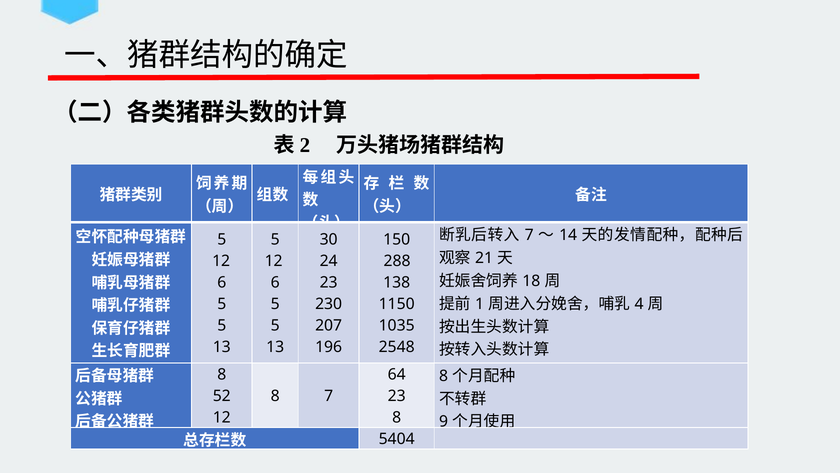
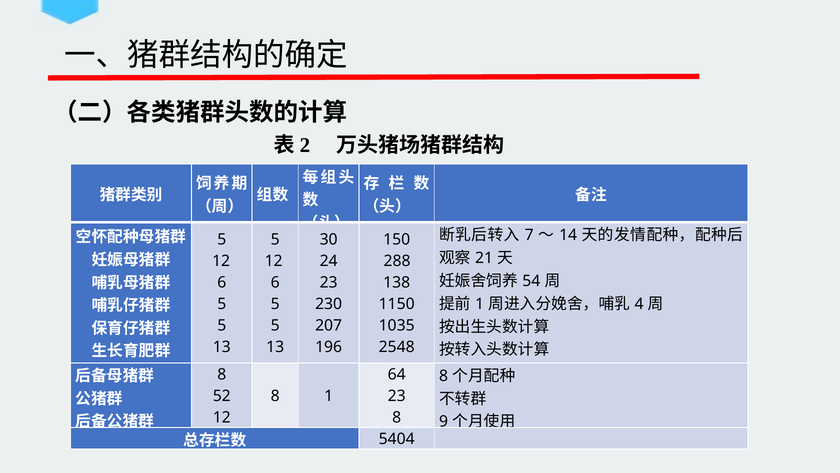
18: 18 -> 54 (531, 281)
8 7: 7 -> 1 (329, 396)
